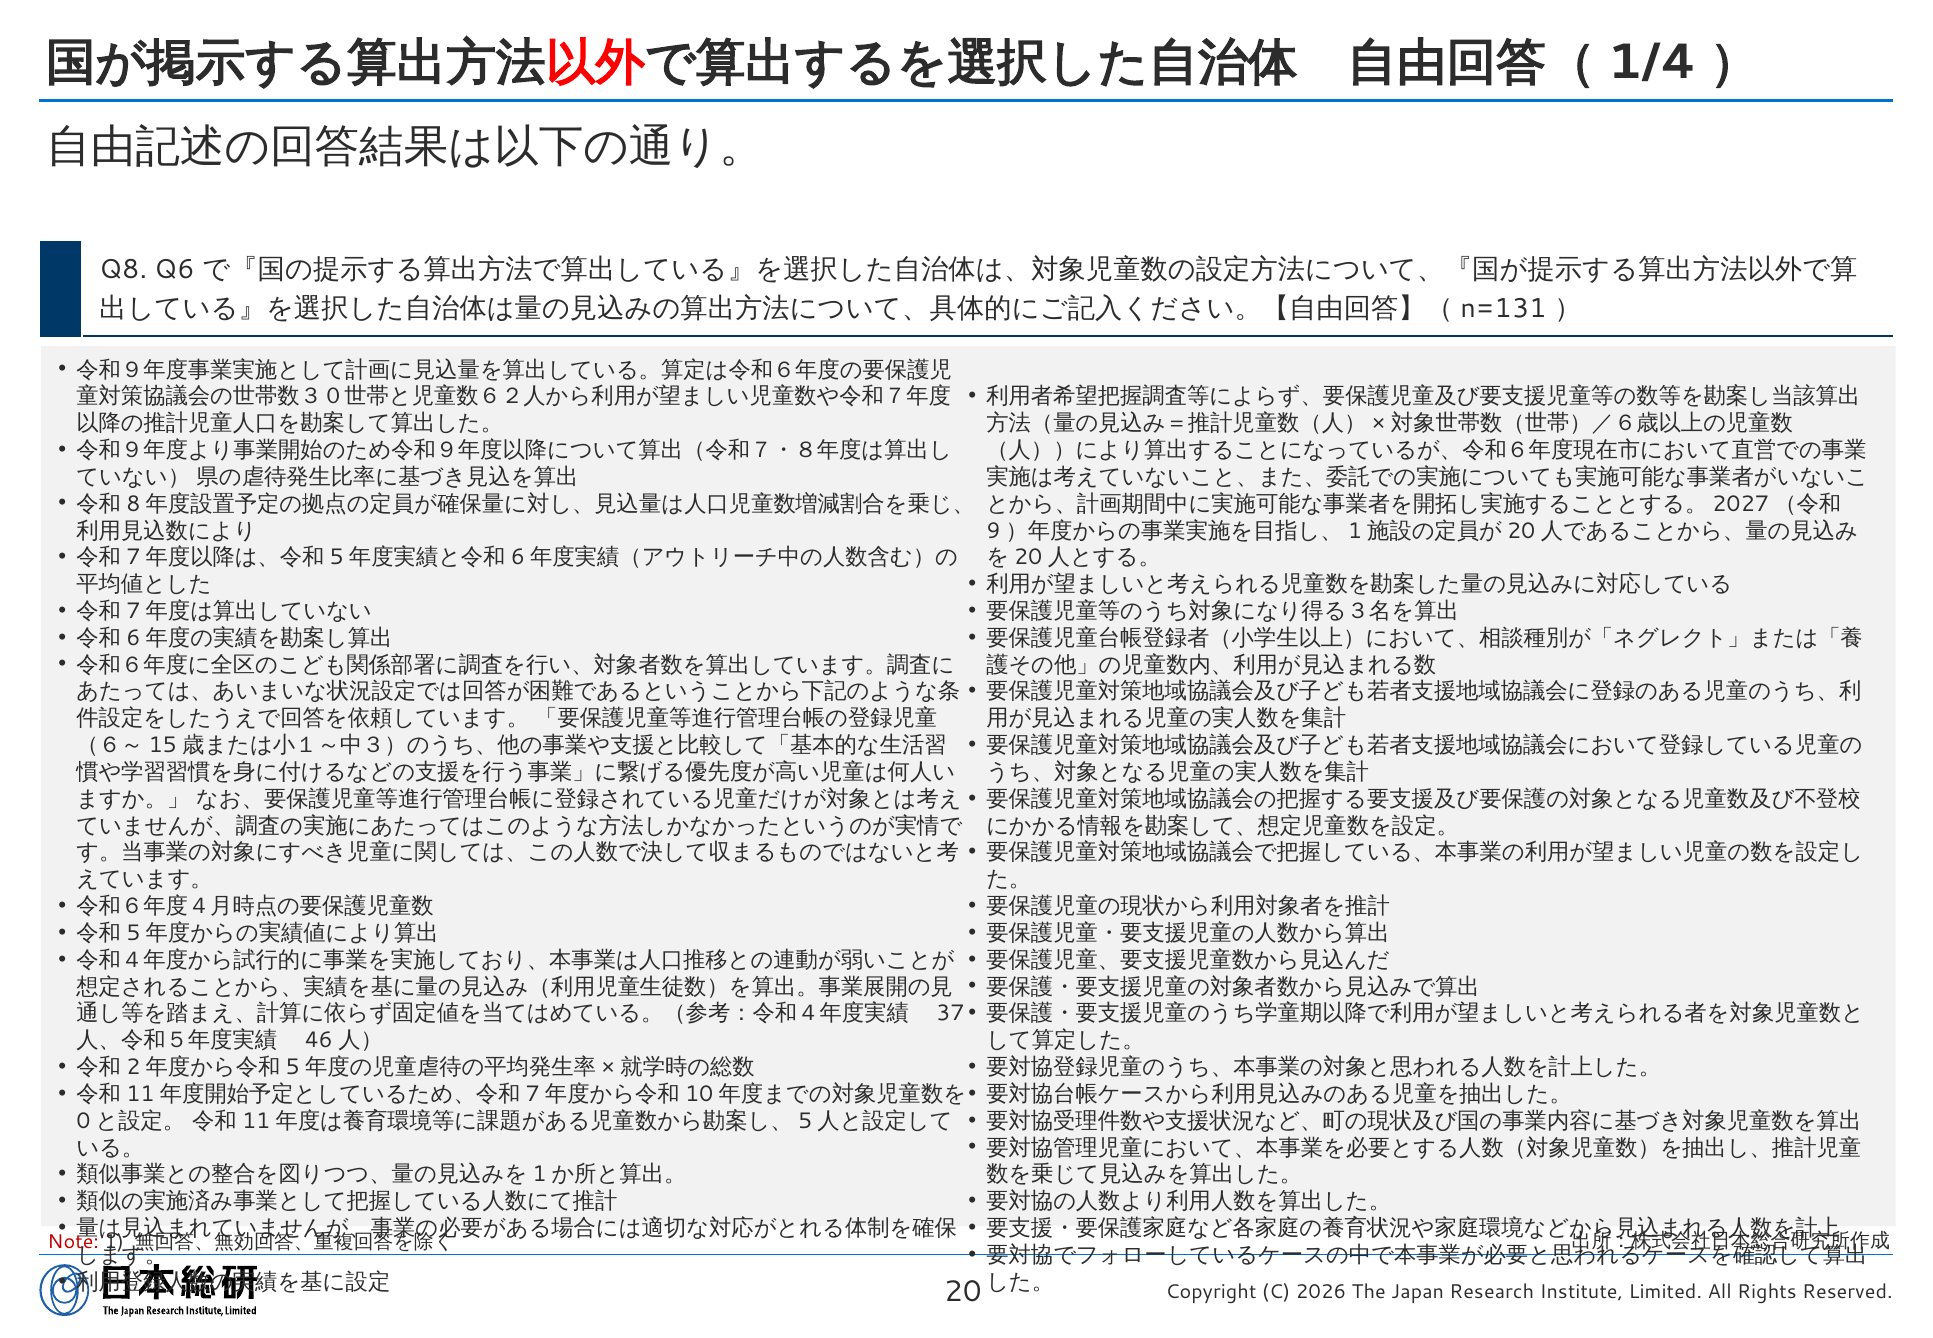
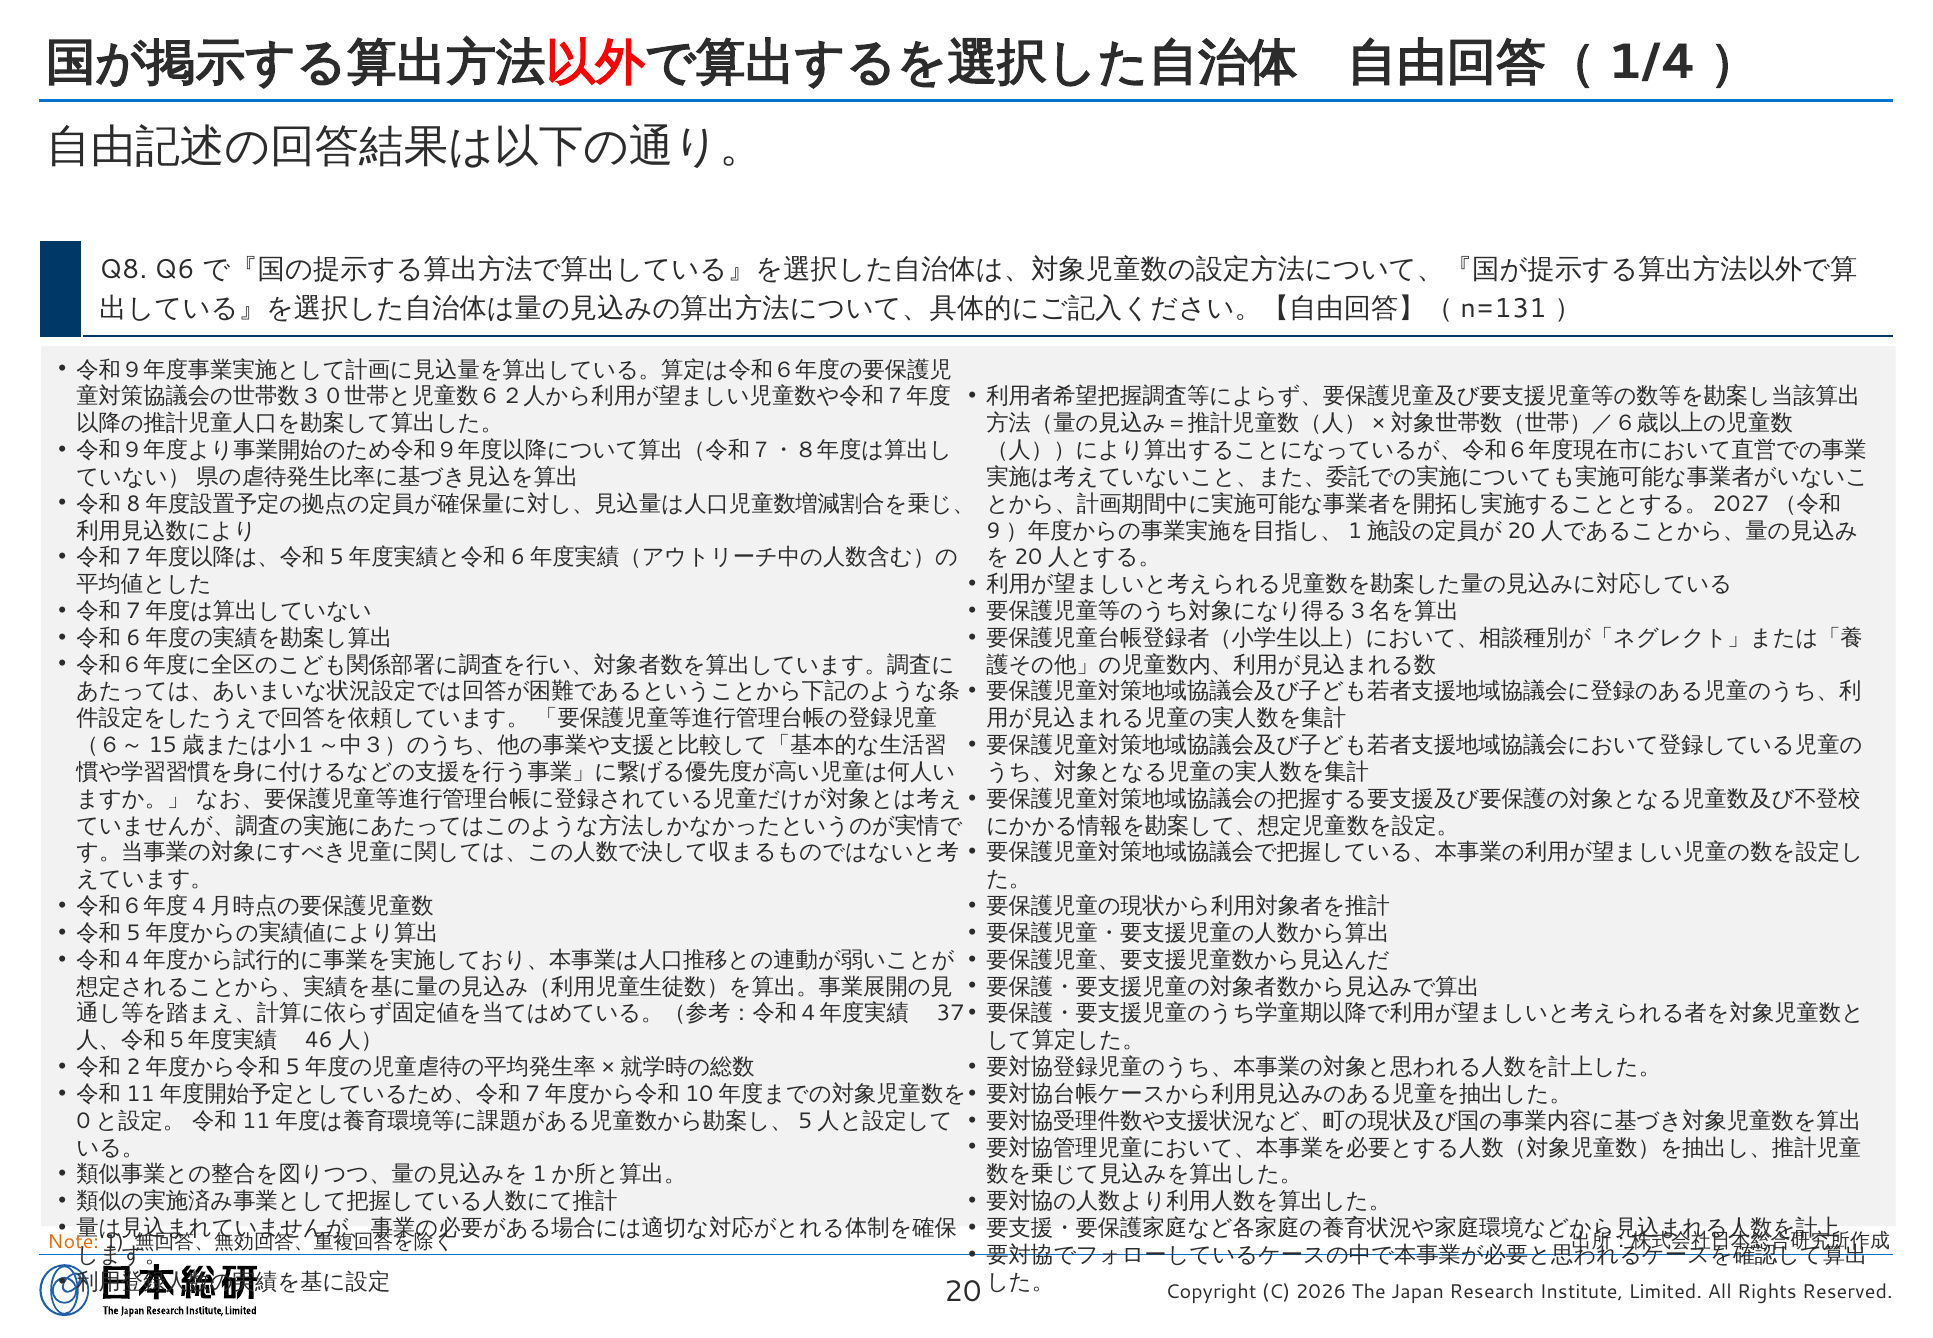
Note colour: red -> orange (73, 1242)
